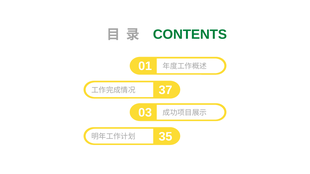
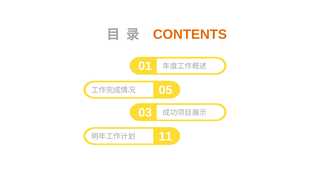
CONTENTS colour: green -> orange (190, 35)
37: 37 -> 05 (165, 90)
35: 35 -> 11 (165, 137)
